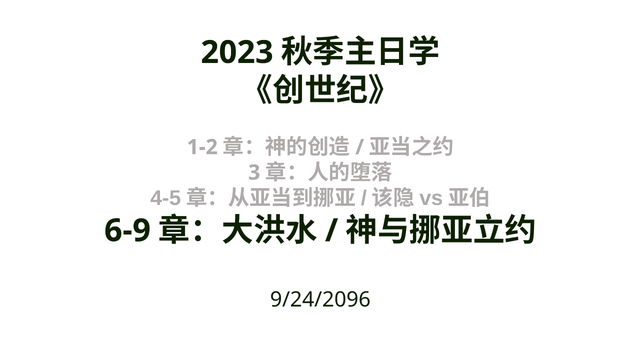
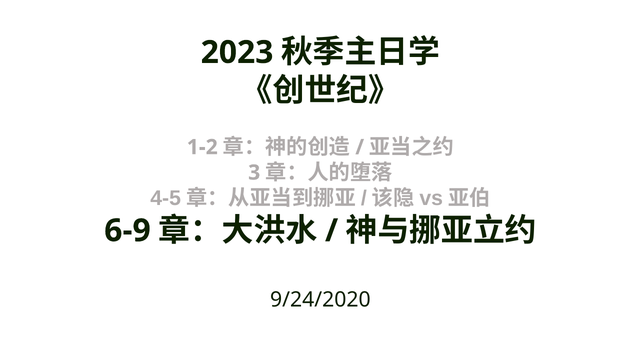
9/24/2096: 9/24/2096 -> 9/24/2020 (320, 300)
